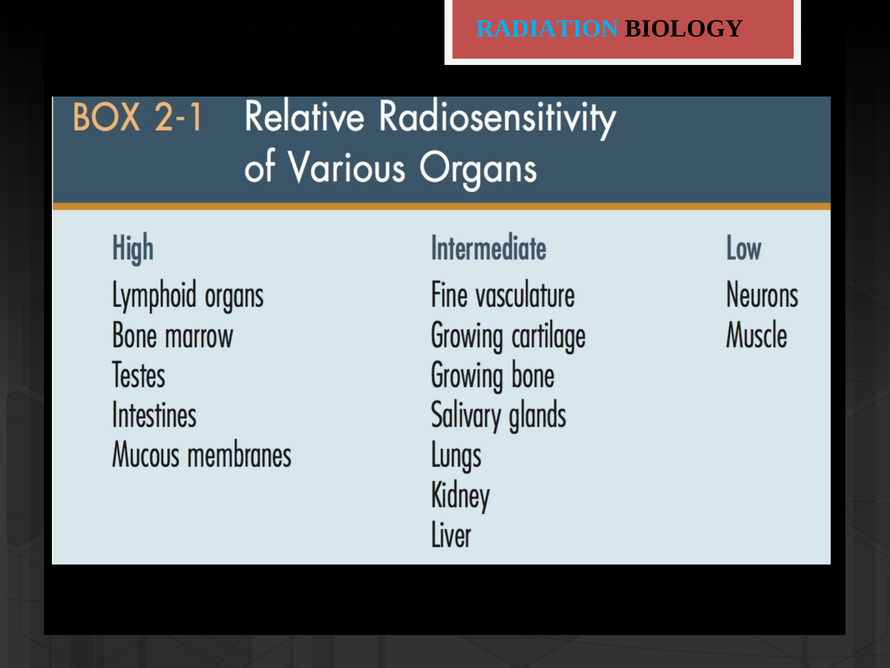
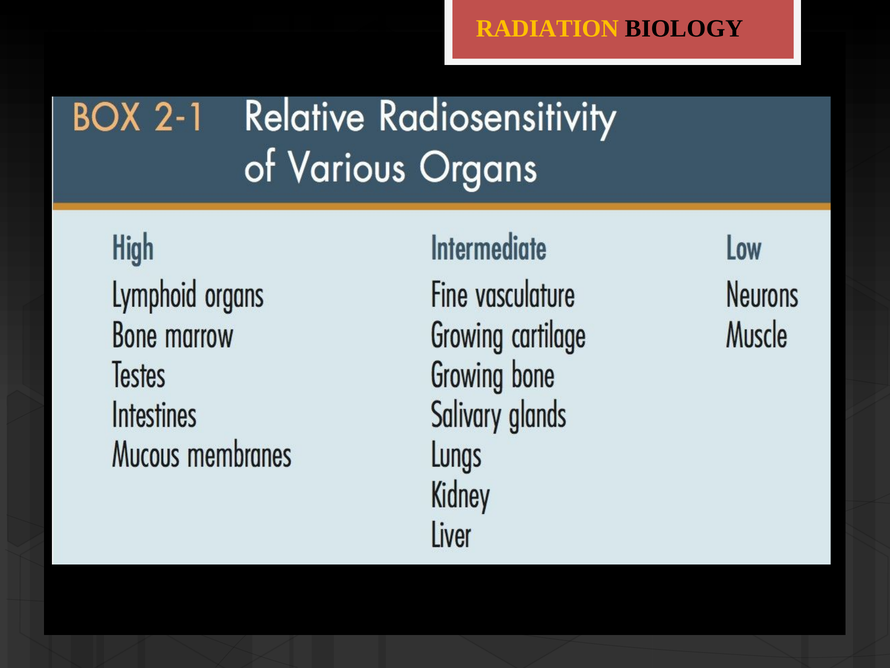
RADIATION colour: light blue -> yellow (547, 28)
